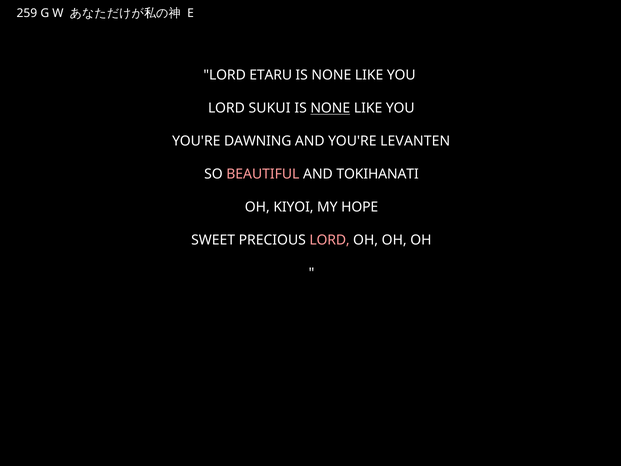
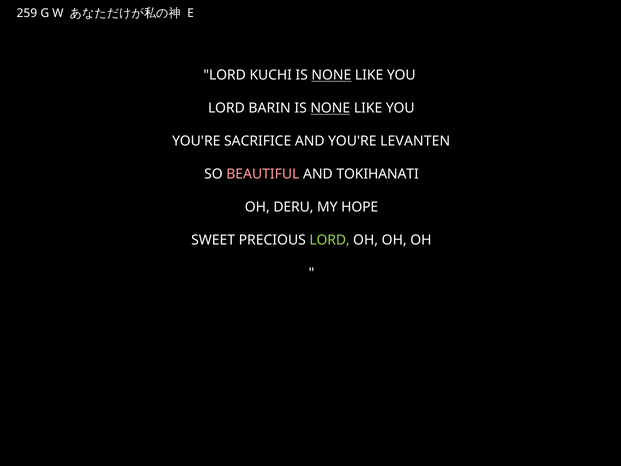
ETARU: ETARU -> KUCHI (271, 75)
NONE underline: none -> present (331, 75)
SUKUI: SUKUI -> BARIN (270, 108)
DAWNING: DAWNING -> SACRIFICE (258, 141)
KIYOI: KIYOI -> DERU (293, 207)
LORD colour: pink -> light green (330, 240)
